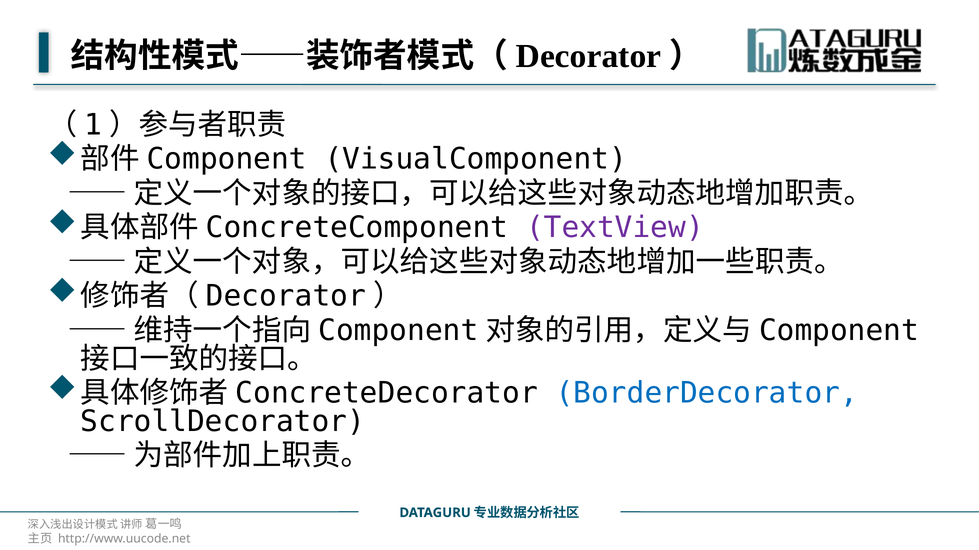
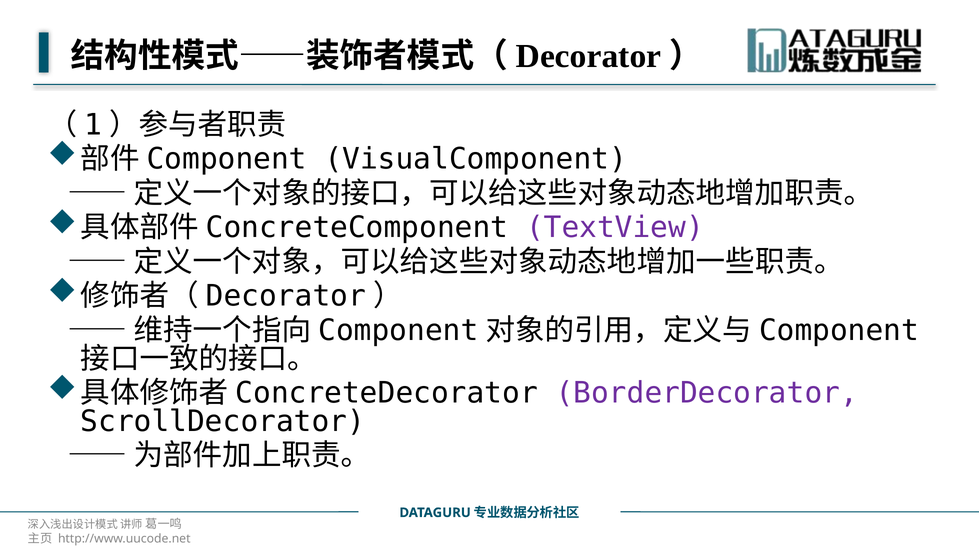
BorderDecorator colour: blue -> purple (707, 393)
